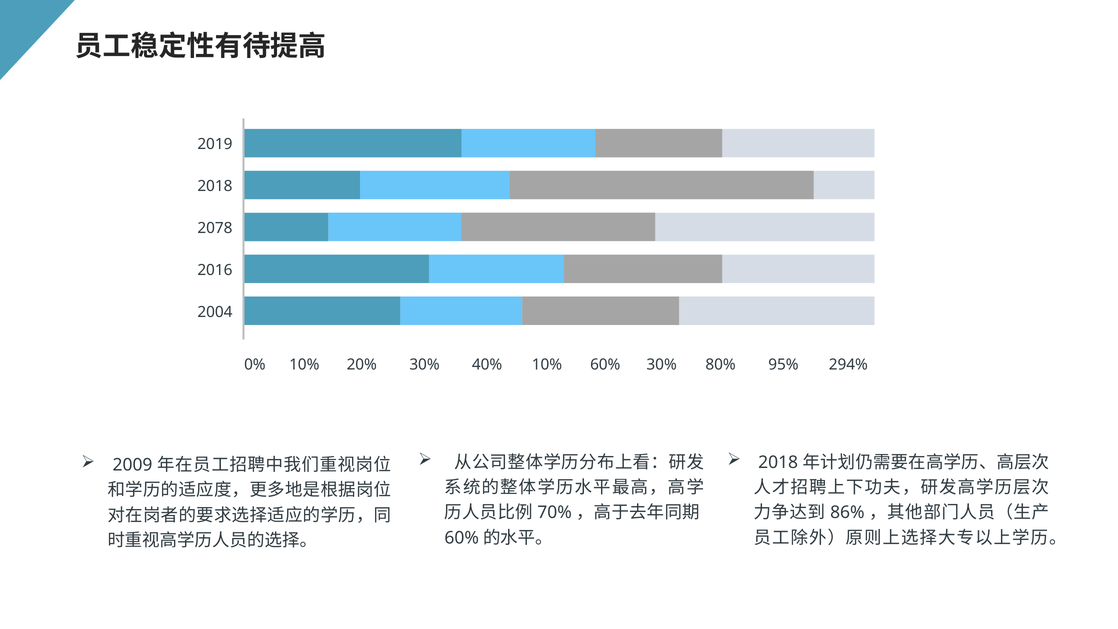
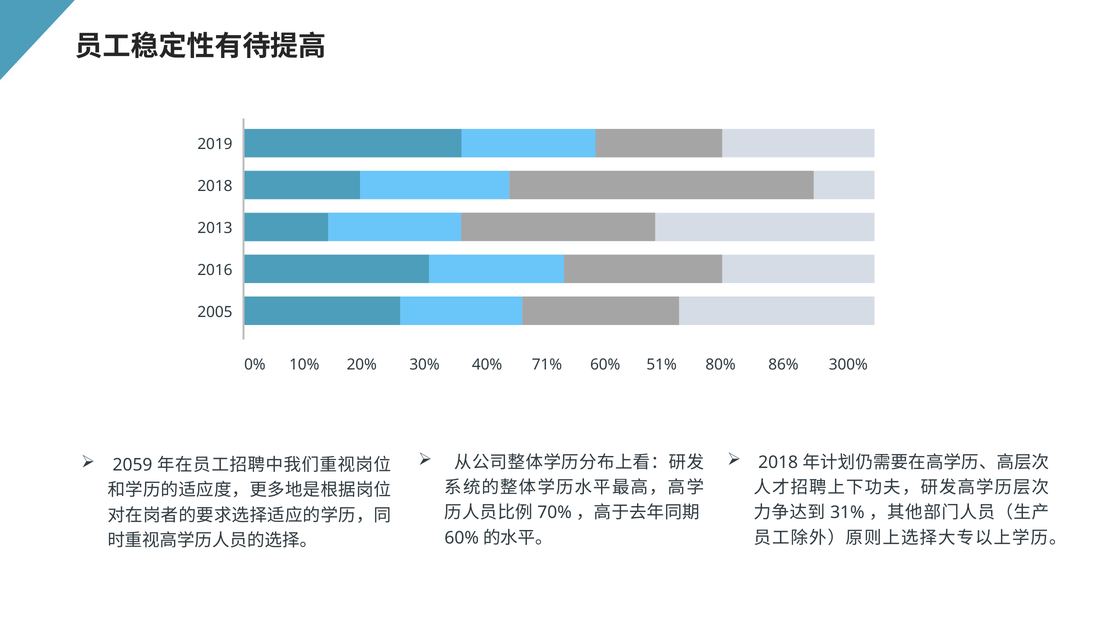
2078: 2078 -> 2013 (215, 228)
2004: 2004 -> 2005 (215, 312)
40% 10%: 10% -> 71% (547, 365)
20% 30%: 30% -> 51% (662, 365)
95%: 95% -> 86% (783, 365)
294%: 294% -> 300% (848, 365)
2009: 2009 -> 2059 (133, 465)
86%: 86% -> 31% (847, 513)
